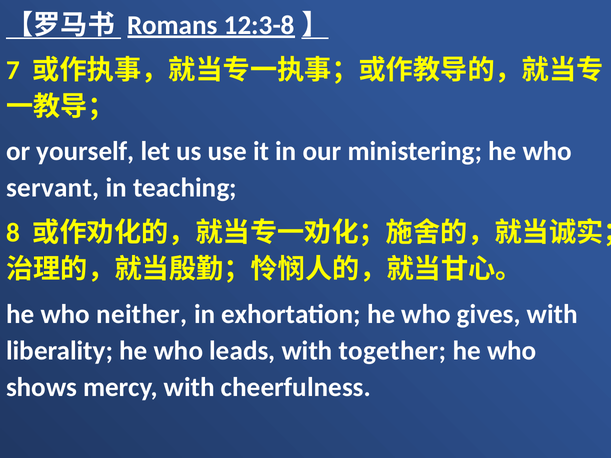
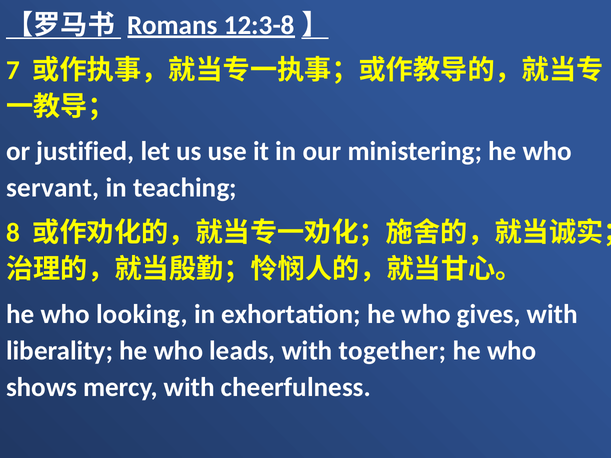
yourself: yourself -> justified (85, 152)
neither: neither -> looking (142, 315)
